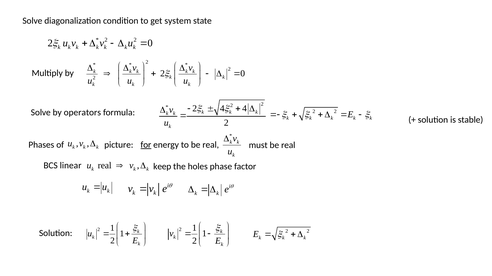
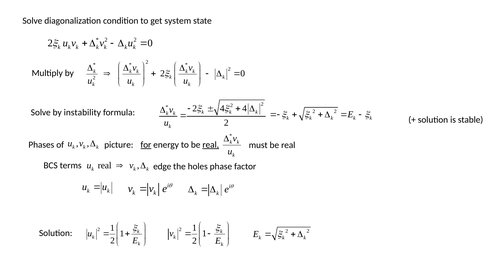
operators: operators -> instability (82, 113)
real underline: none -> present (211, 145)
linear: linear -> terms (71, 166)
keep: keep -> edge (162, 167)
